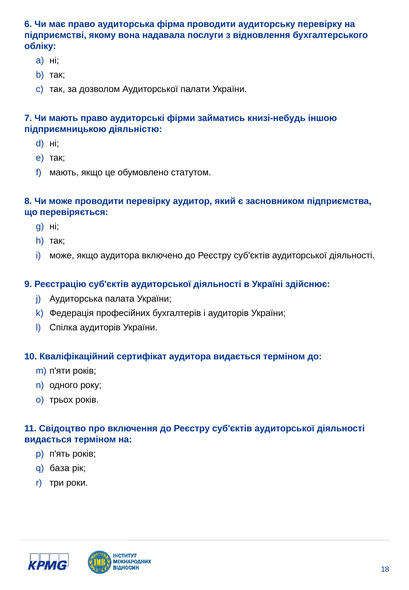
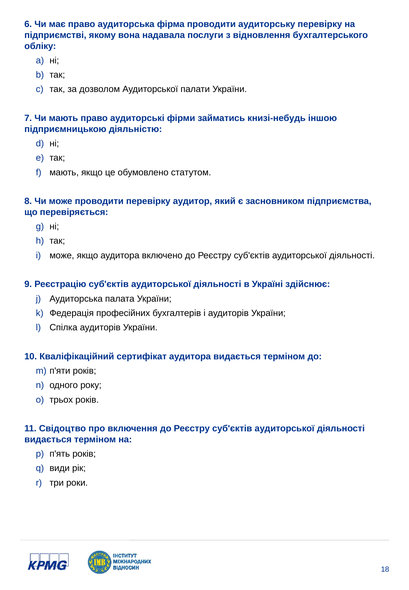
база: база -> види (60, 469)
